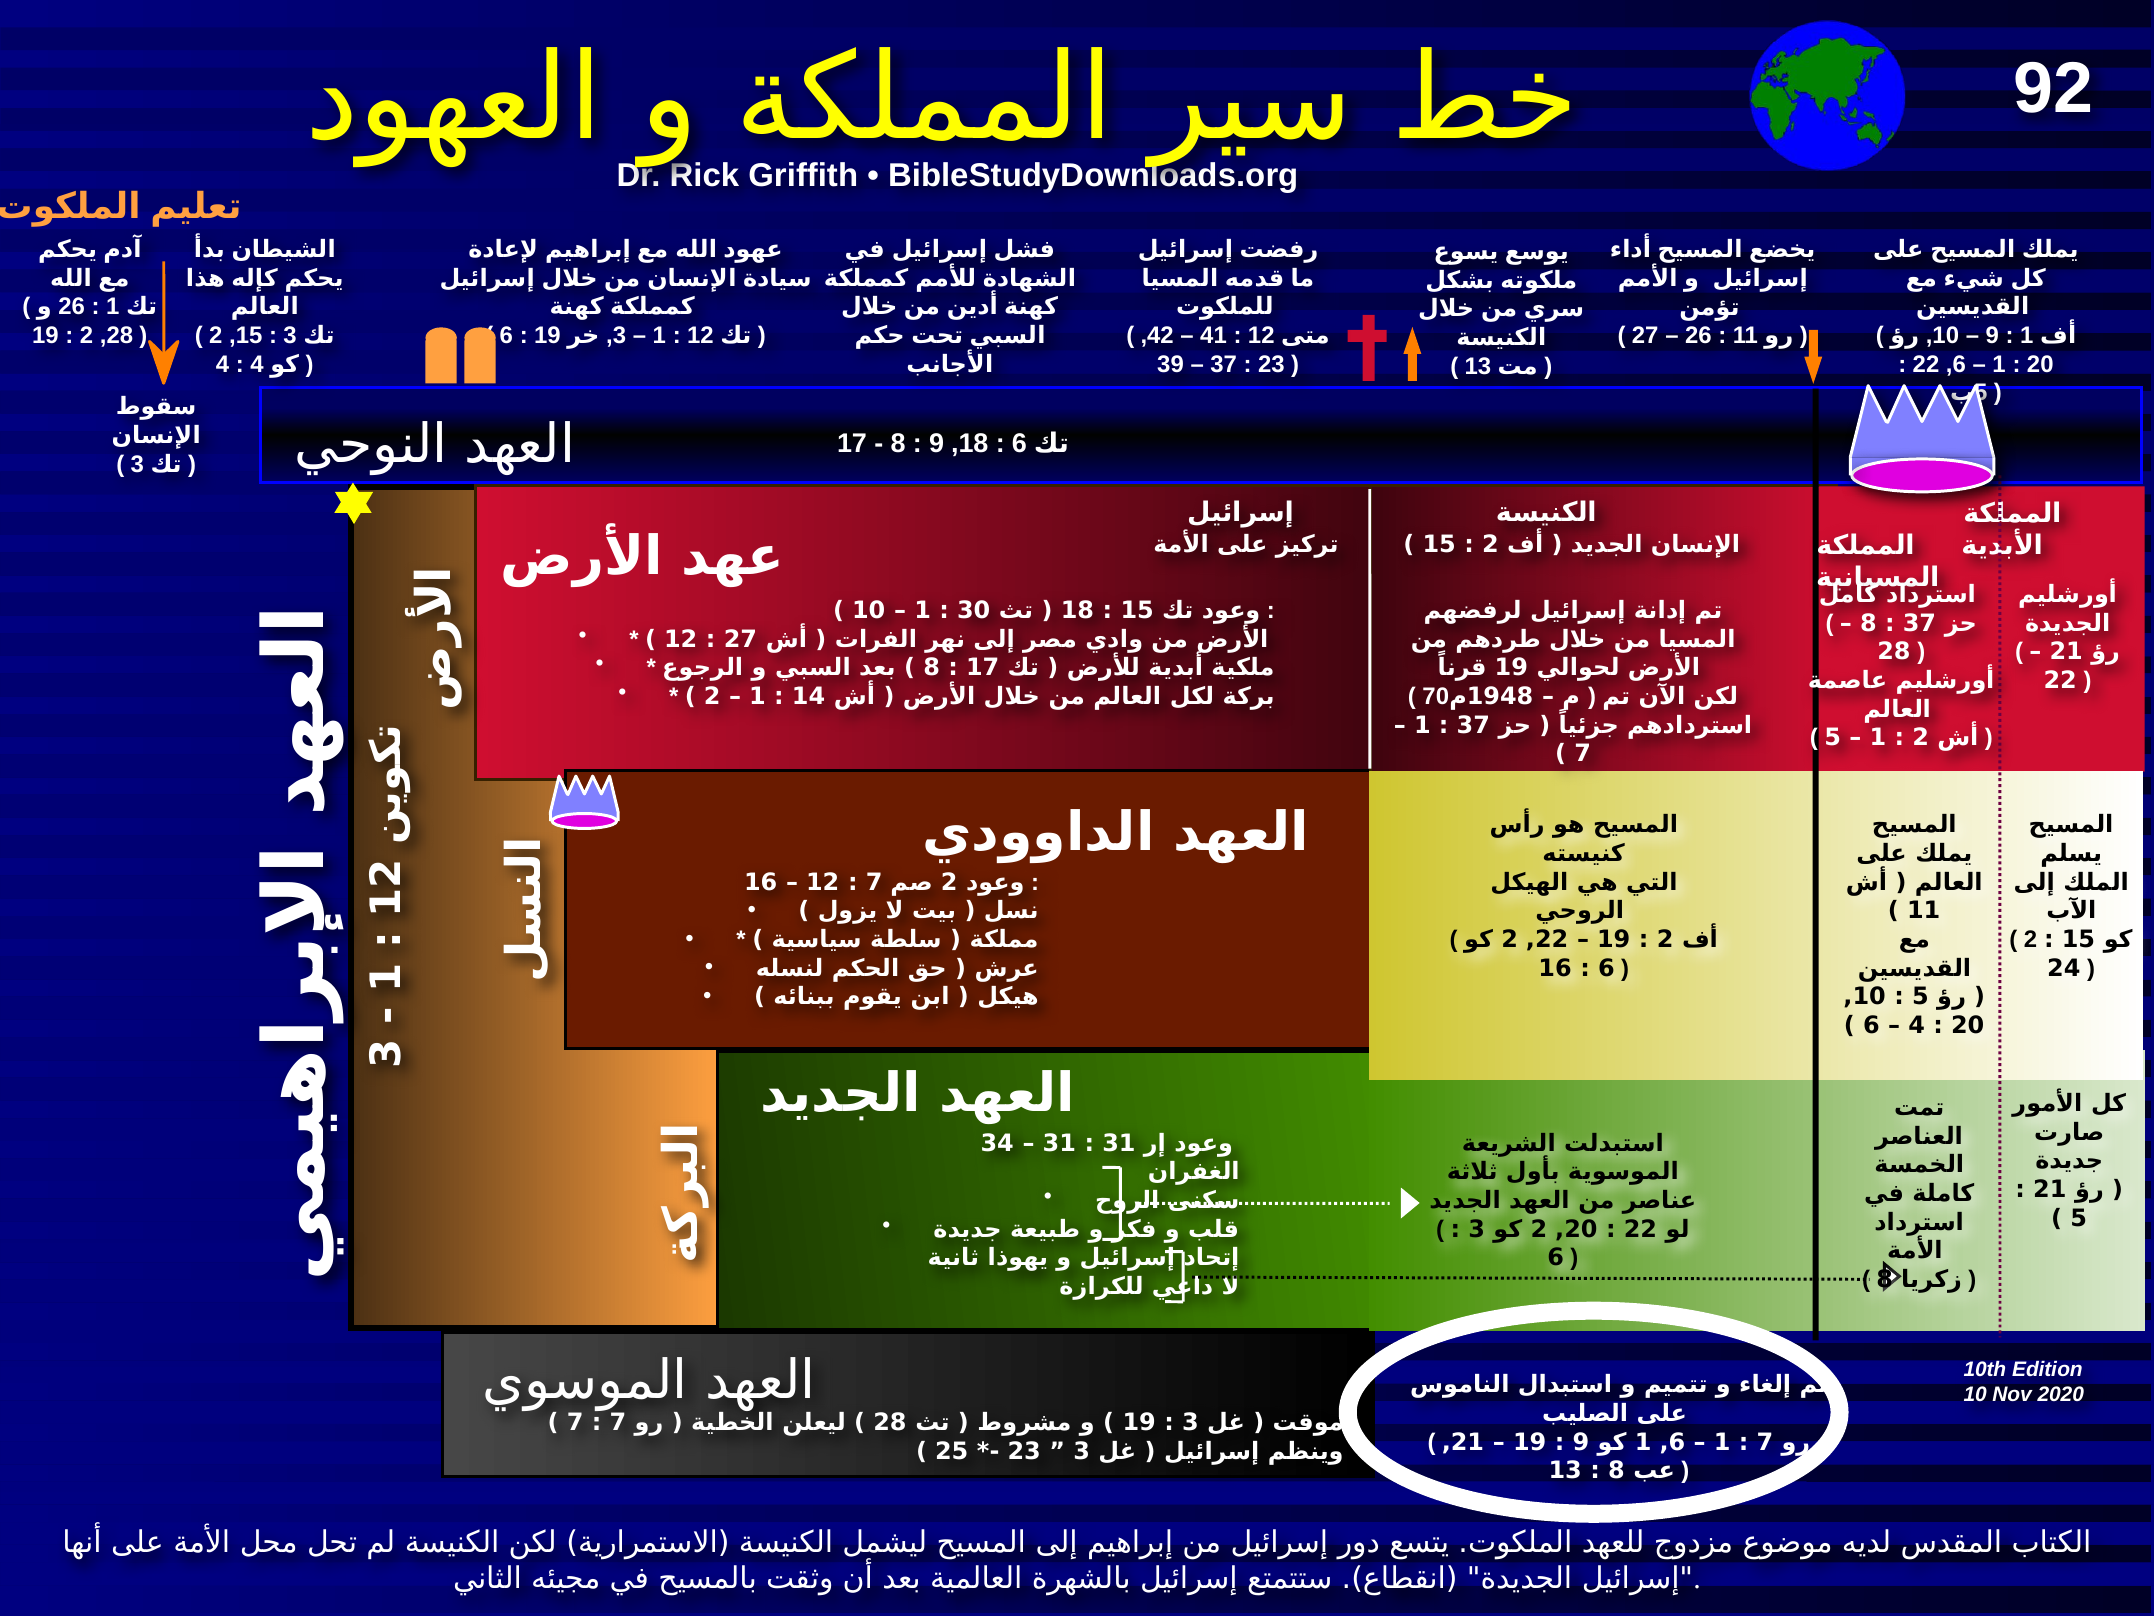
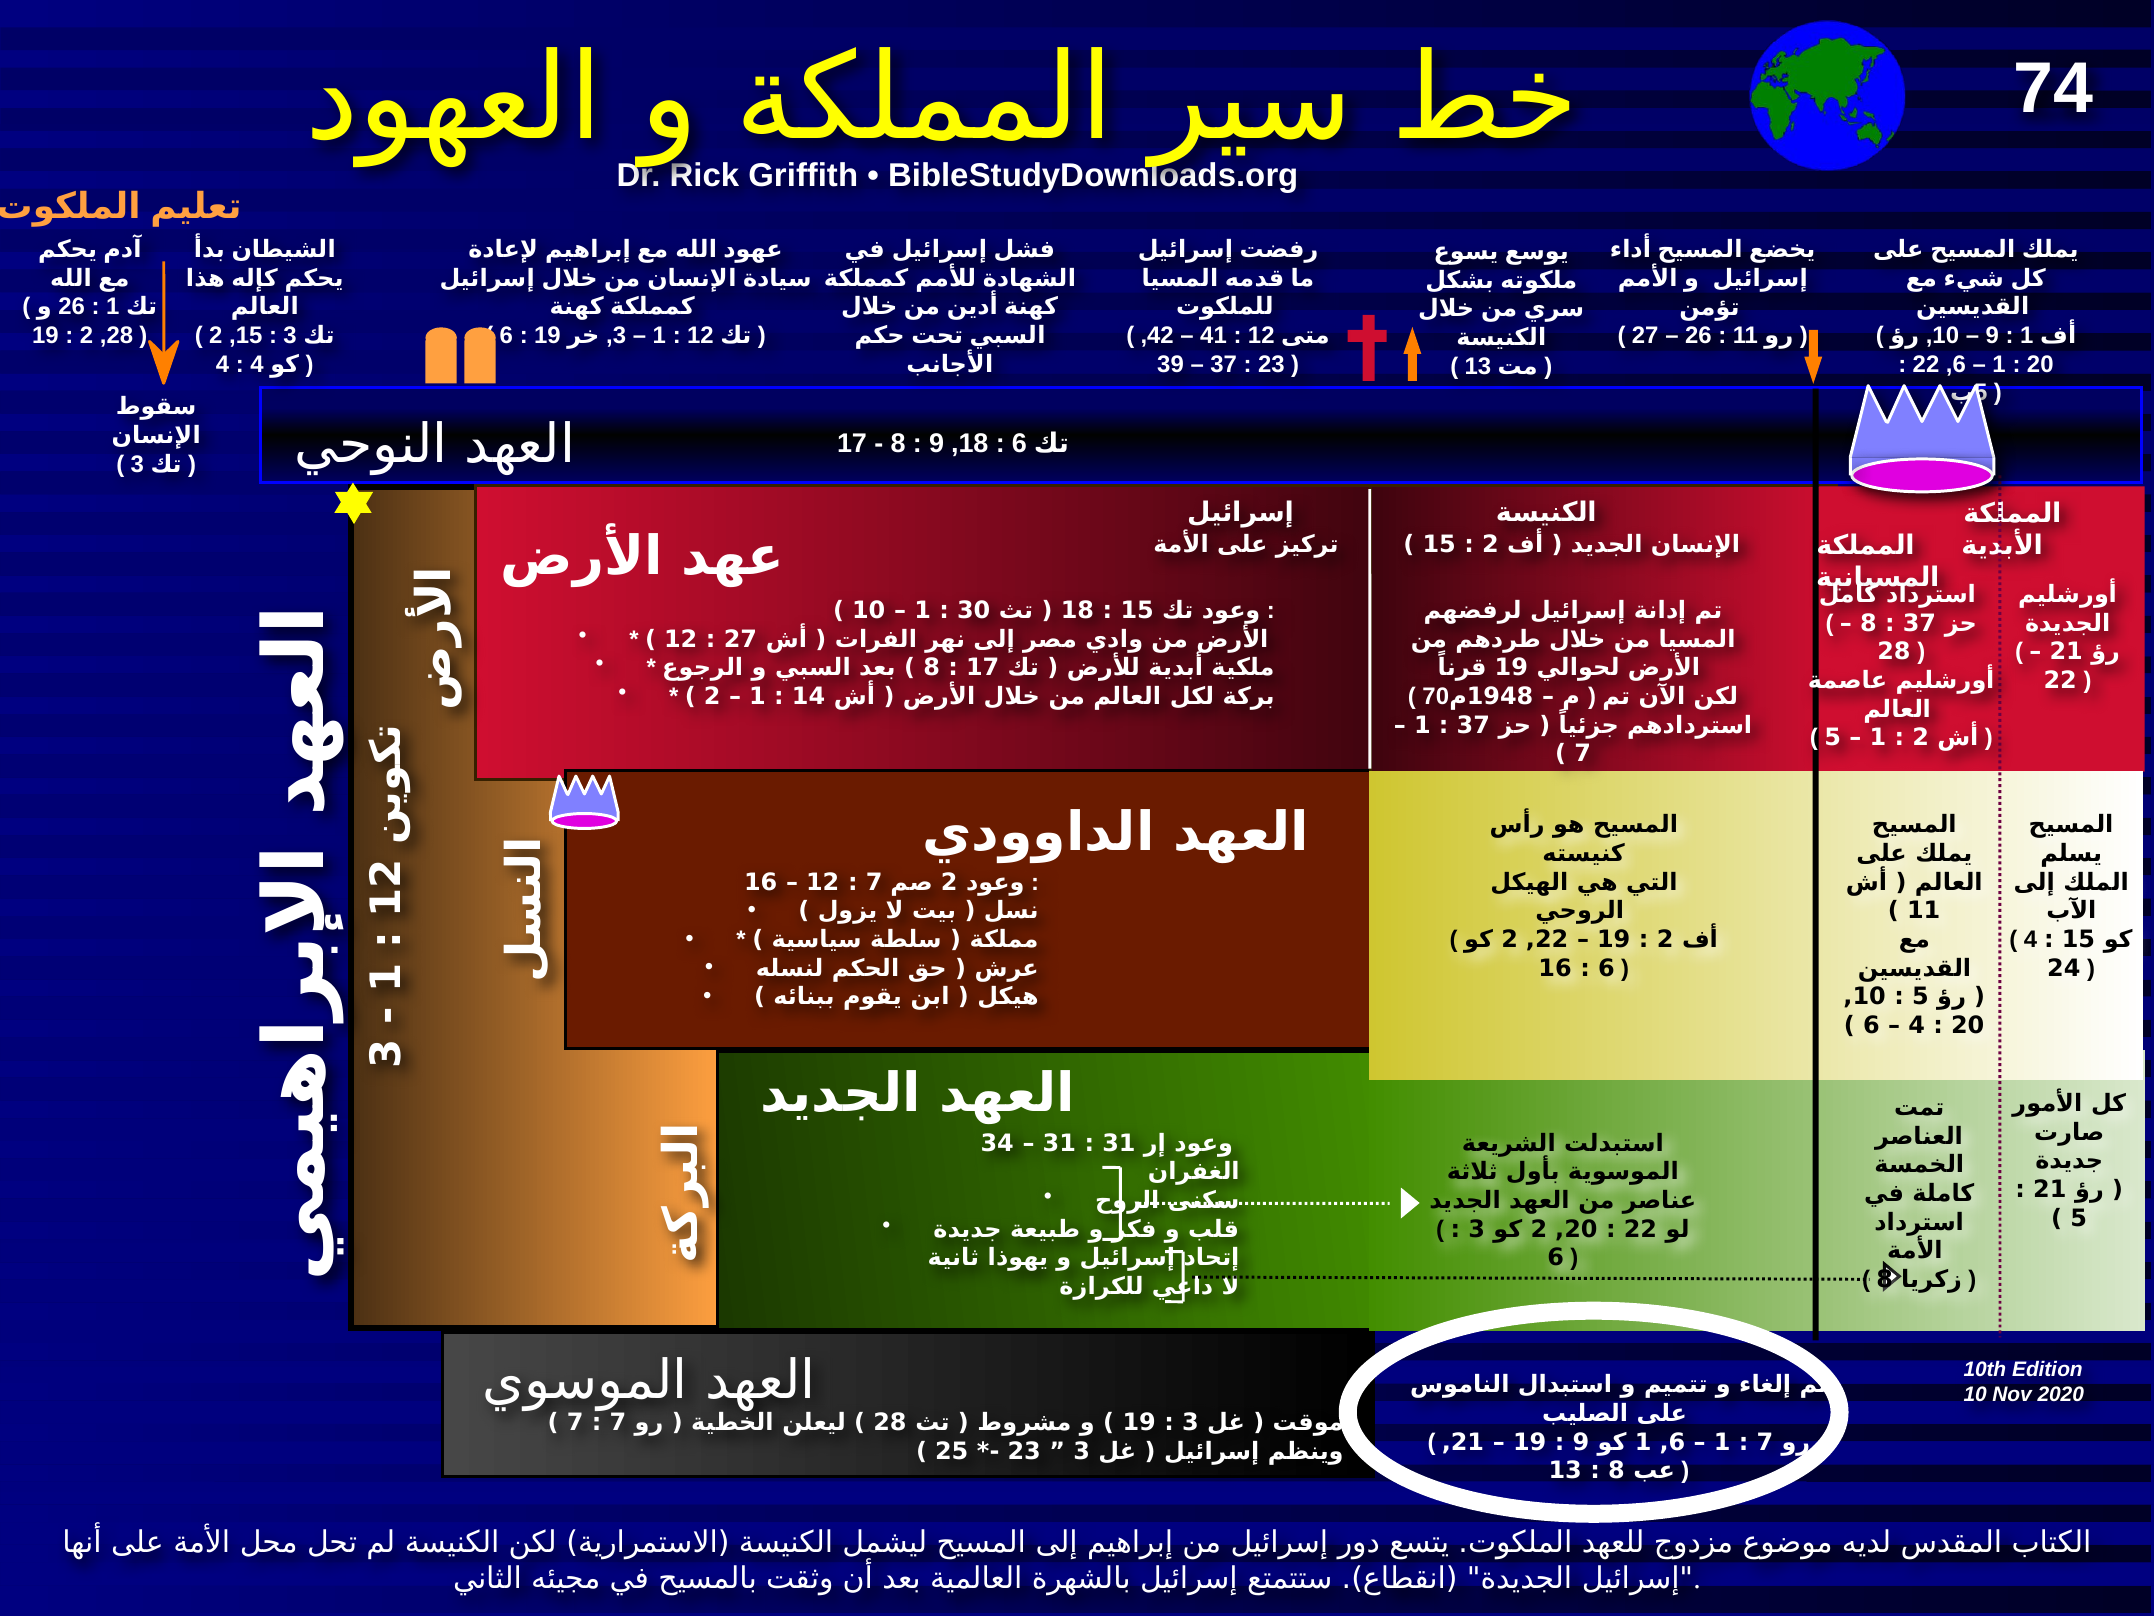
92: 92 -> 74 (2053, 88)
2: 2 -> 4 (2030, 939)
